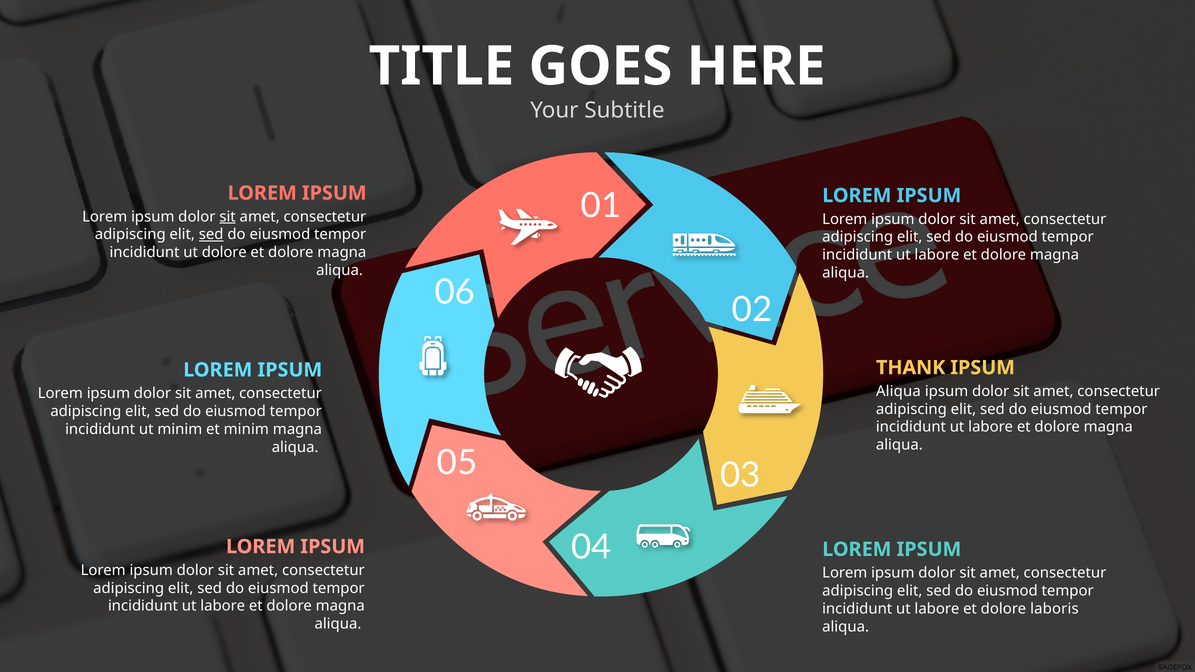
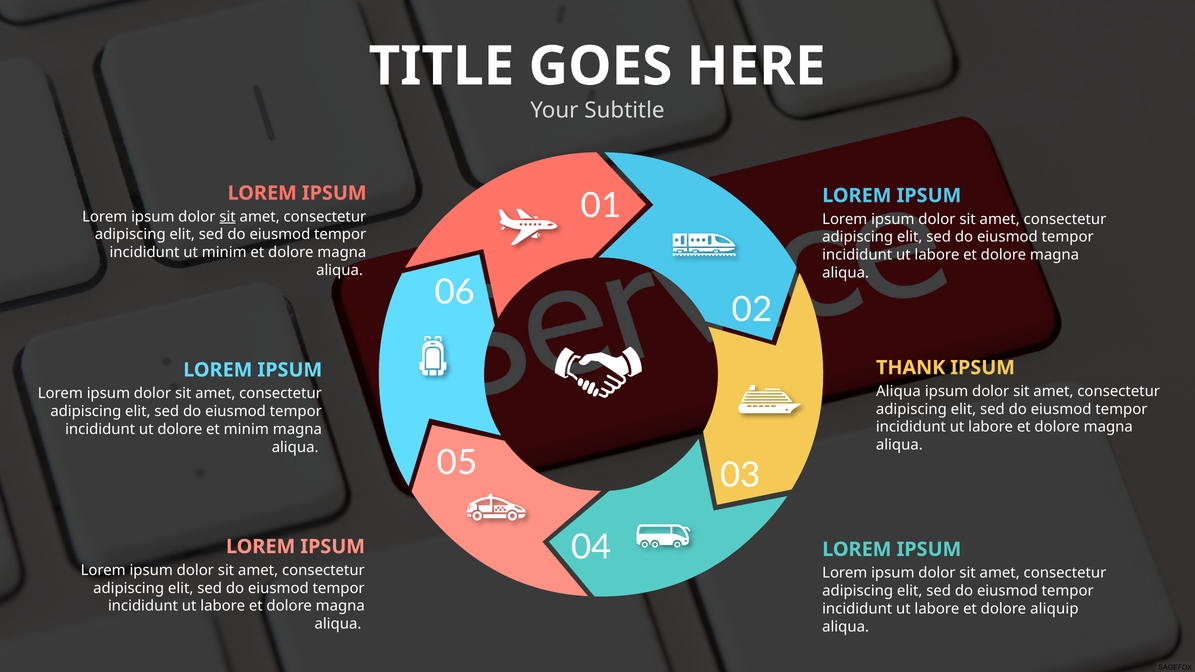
sed underline: present -> none (211, 235)
ut dolore: dolore -> minim (224, 253)
ut minim: minim -> dolore (180, 429)
laboris: laboris -> aliquip (1054, 609)
